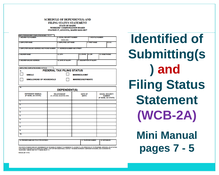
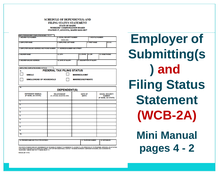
Identified: Identified -> Employer (159, 39)
WCB-2A colour: purple -> red (167, 116)
7: 7 -> 4 (176, 148)
5: 5 -> 2 (192, 148)
